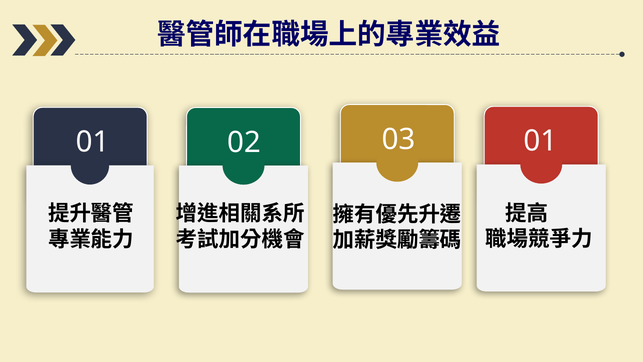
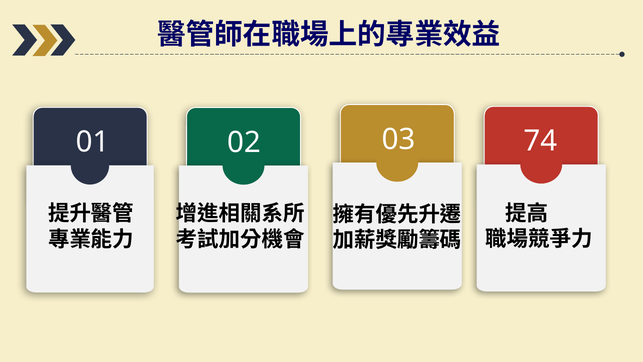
02 01: 01 -> 74 (540, 141)
